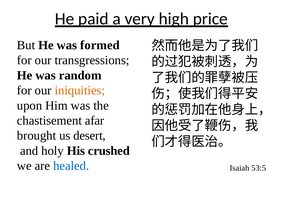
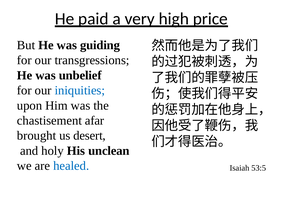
formed: formed -> guiding (100, 45)
random: random -> unbelief (80, 75)
iniquities colour: orange -> blue (80, 91)
crushed: crushed -> unclean (109, 151)
